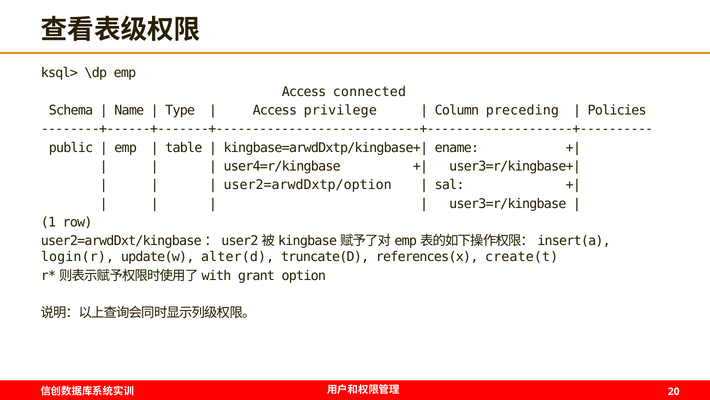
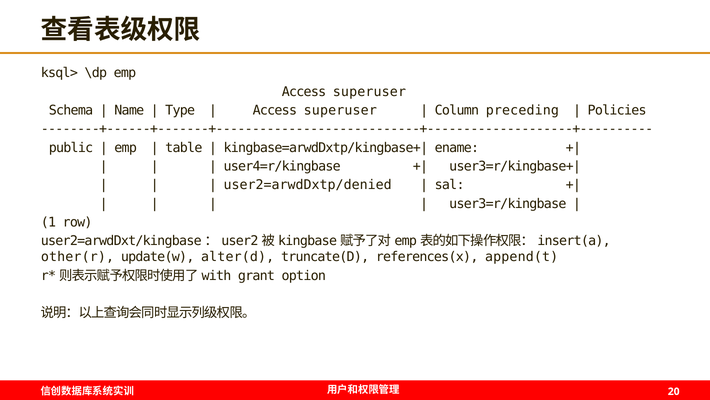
connected: connected -> superuser (369, 92)
privilege: privilege -> superuser (340, 110)
user2=arwdDxtp/option: user2=arwdDxtp/option -> user2=arwdDxtp/denied (308, 185)
login(r: login(r -> other(r (77, 257)
create(t: create(t -> append(t (522, 257)
